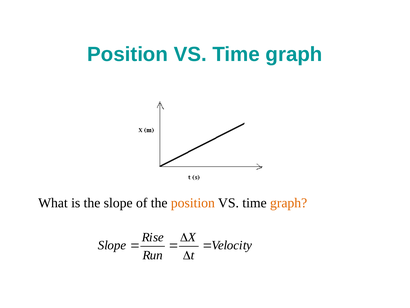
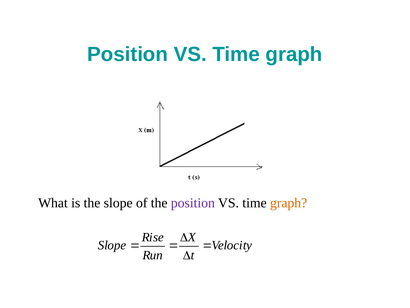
position colour: orange -> purple (193, 202)
